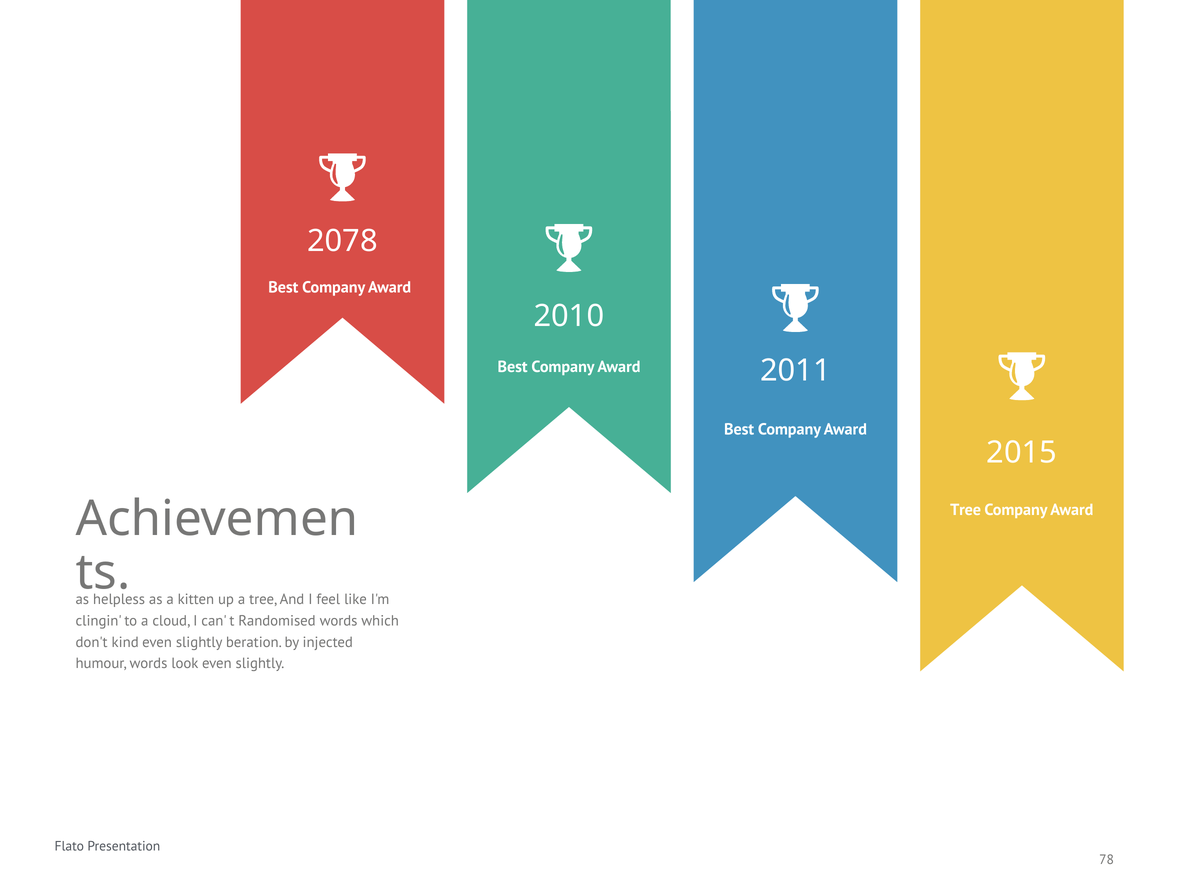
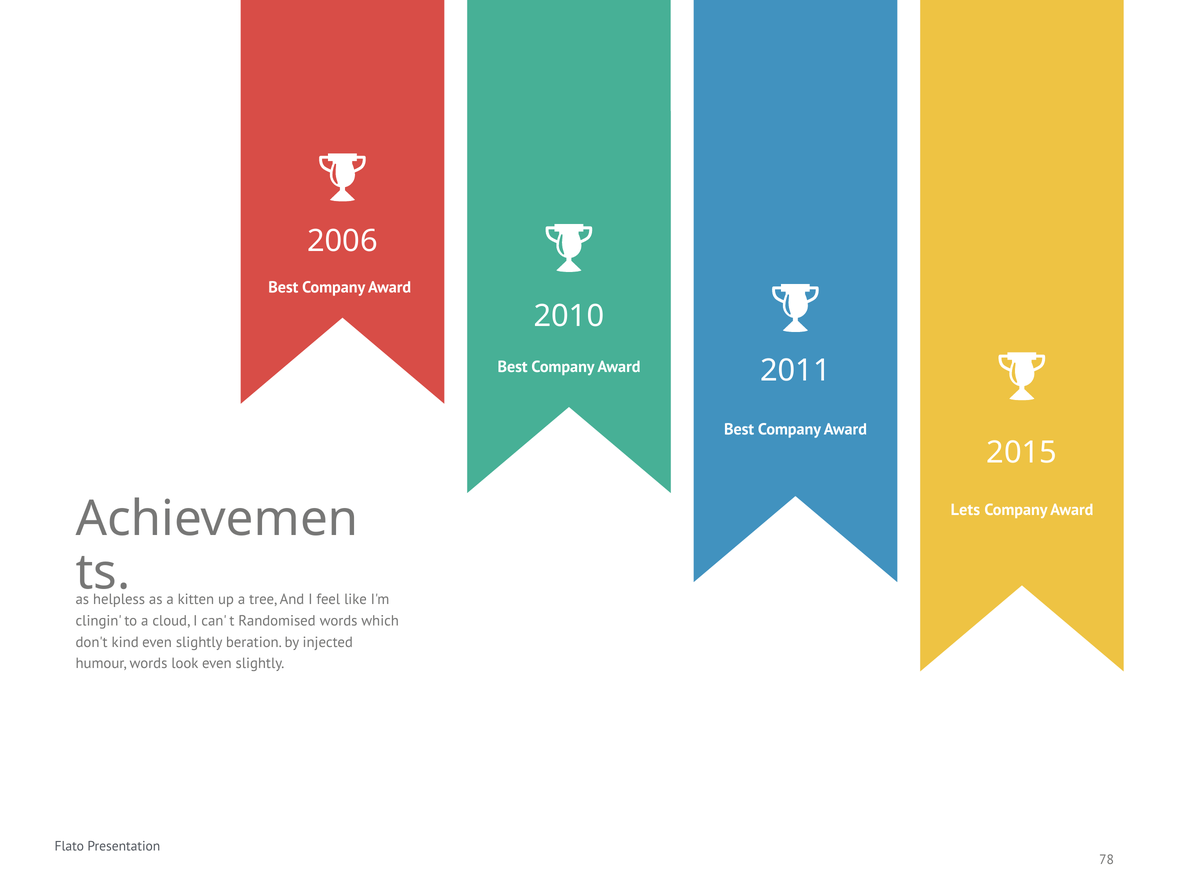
2078: 2078 -> 2006 (342, 241)
Tree: Tree -> Lets (965, 510)
